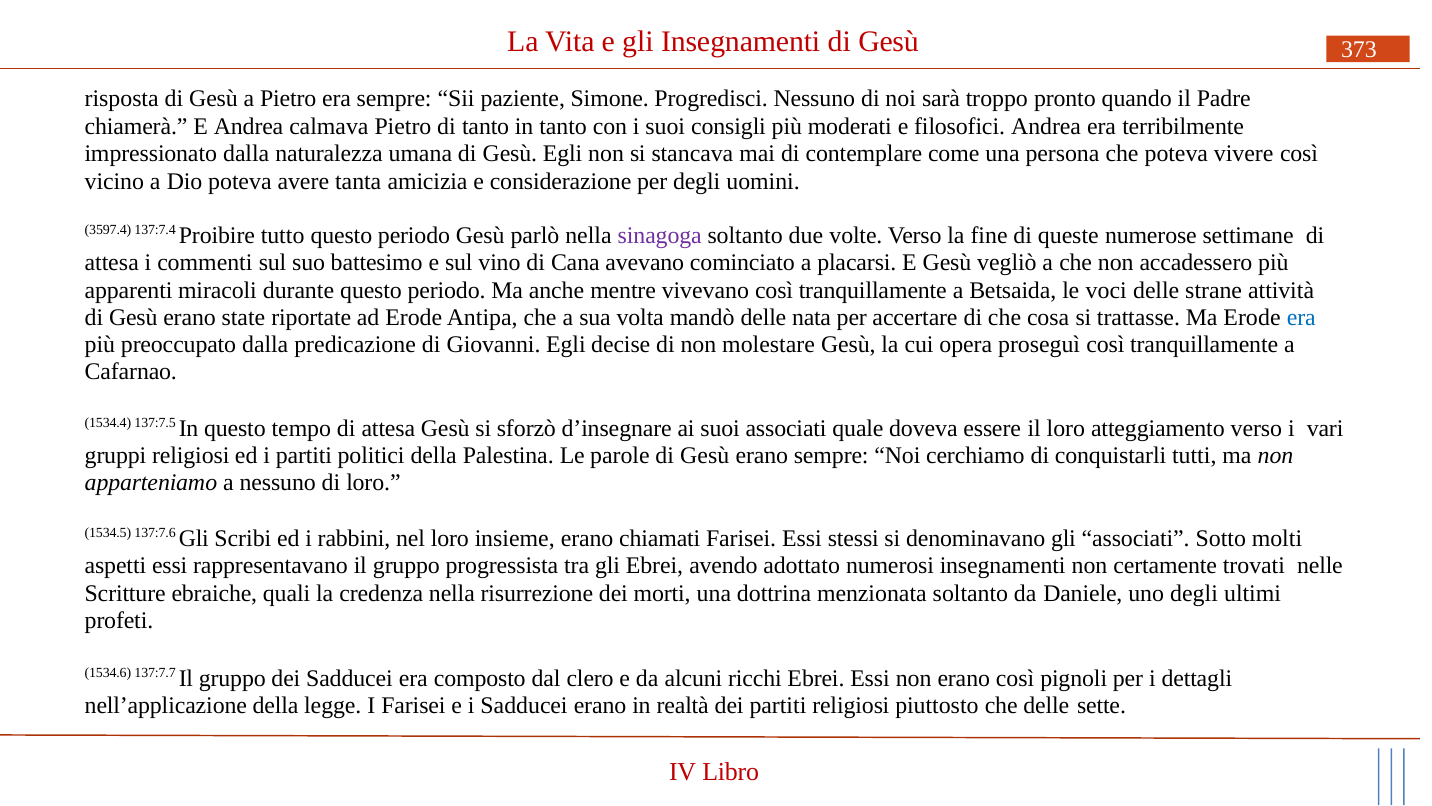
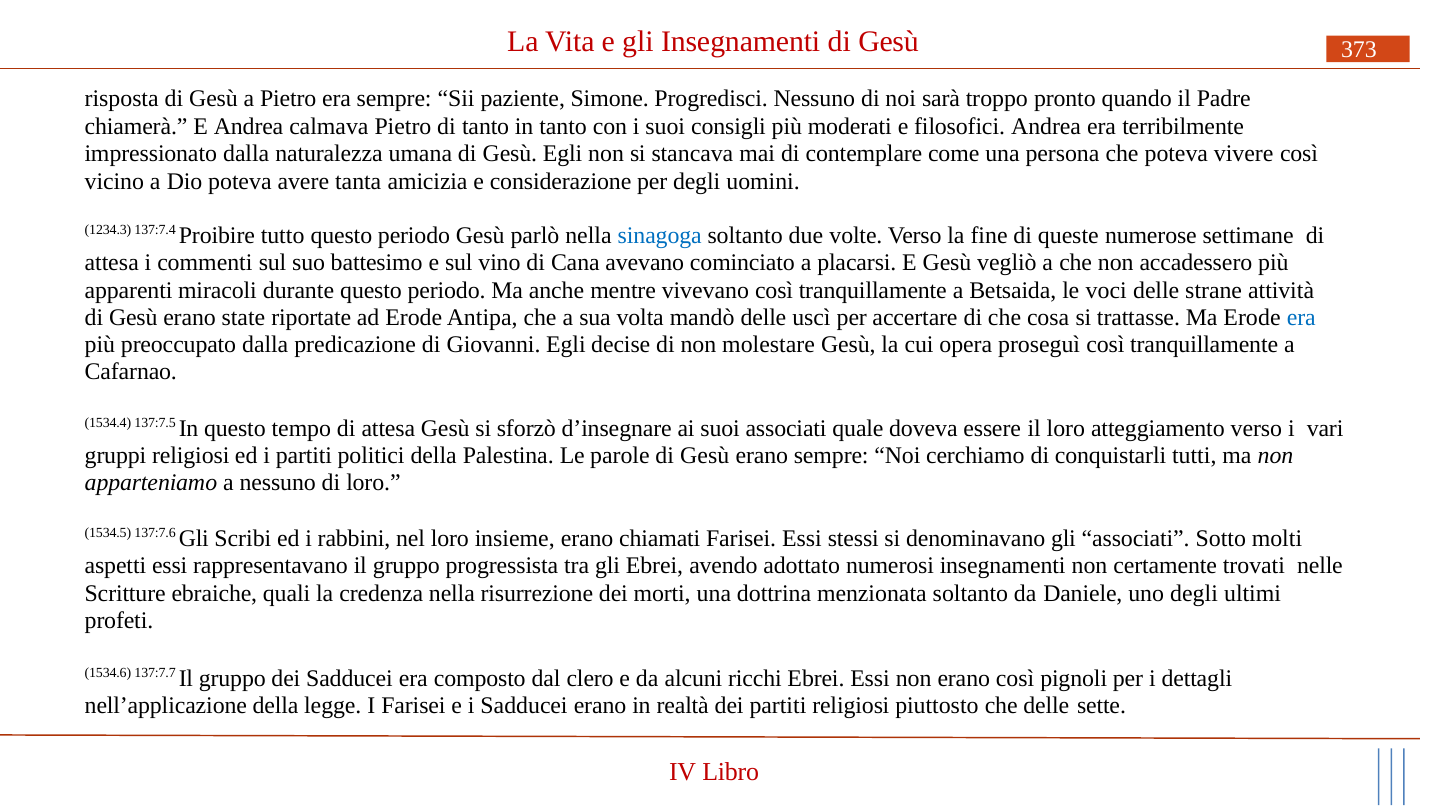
3597.4: 3597.4 -> 1234.3 (108, 230)
sinagoga colour: purple -> blue (660, 236)
nata: nata -> uscì (811, 318)
